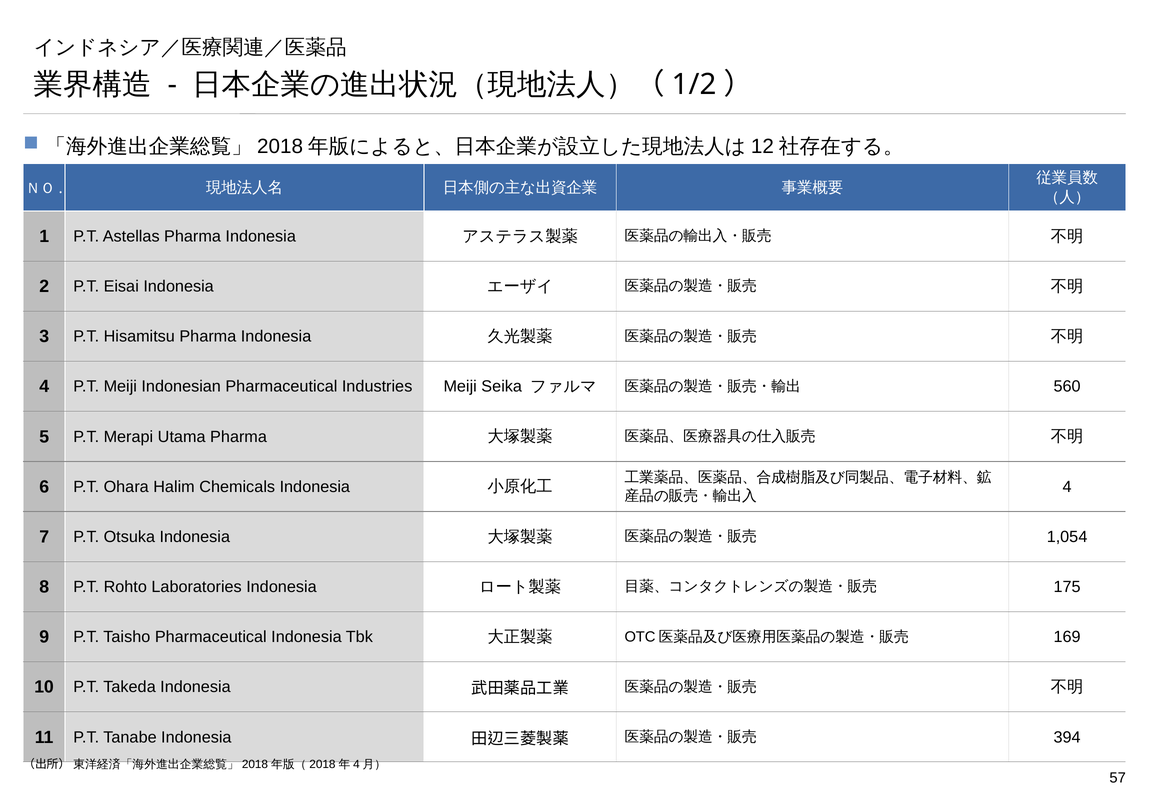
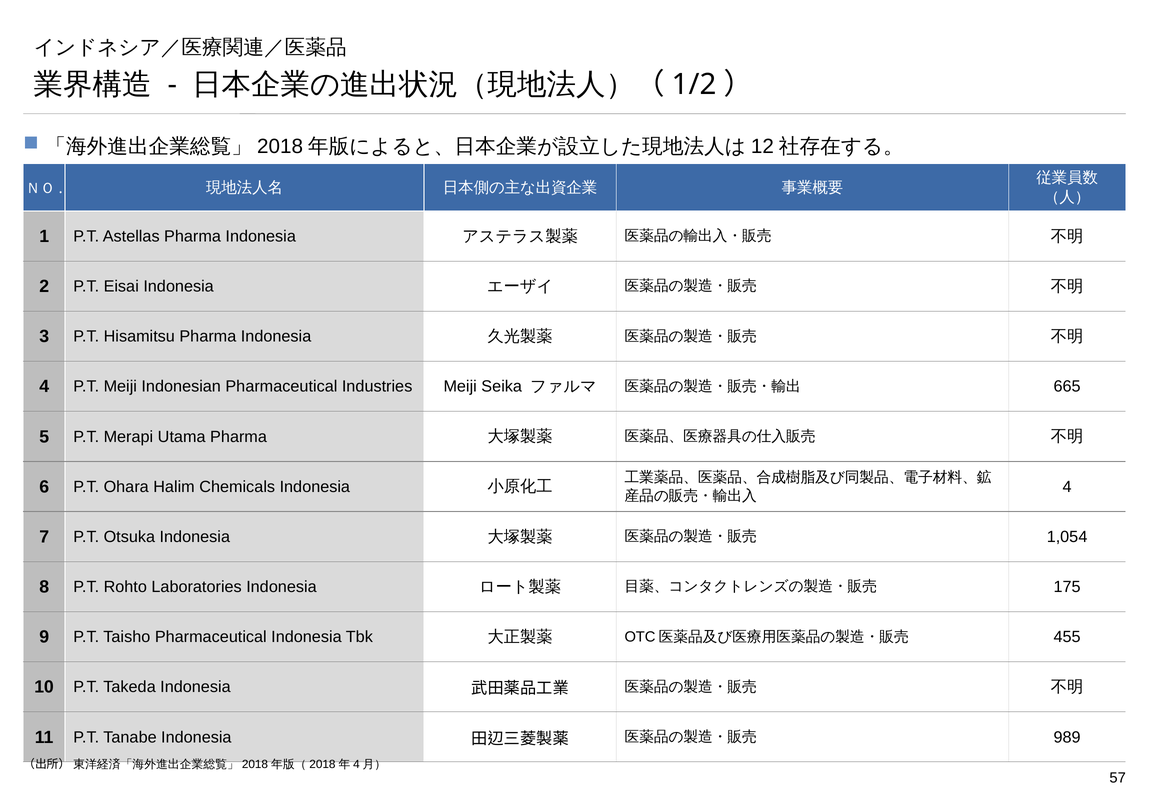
560: 560 -> 665 (1067, 387)
169: 169 -> 455 (1067, 637)
394: 394 -> 989 (1067, 738)
